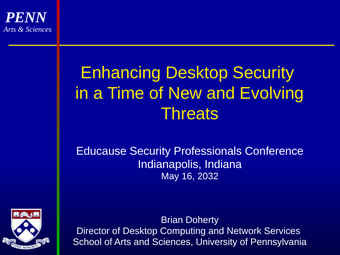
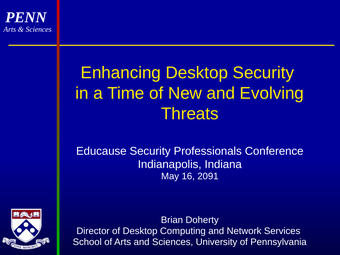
2032: 2032 -> 2091 (208, 176)
